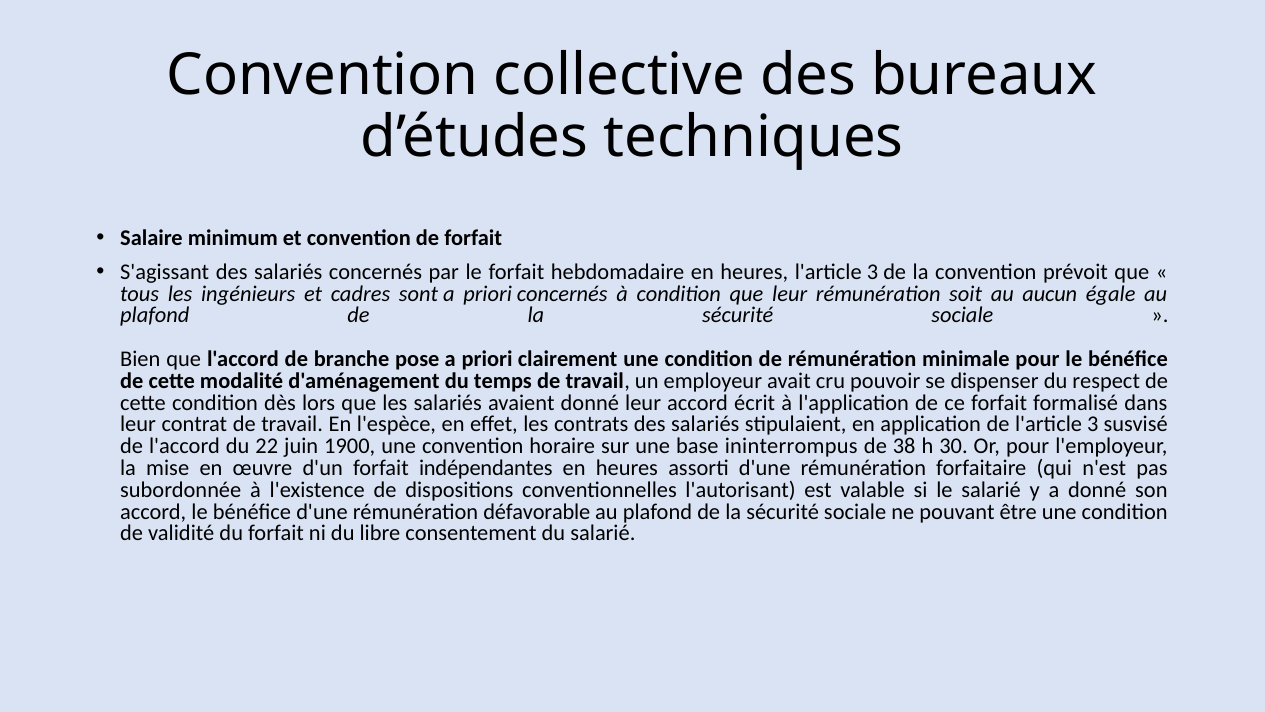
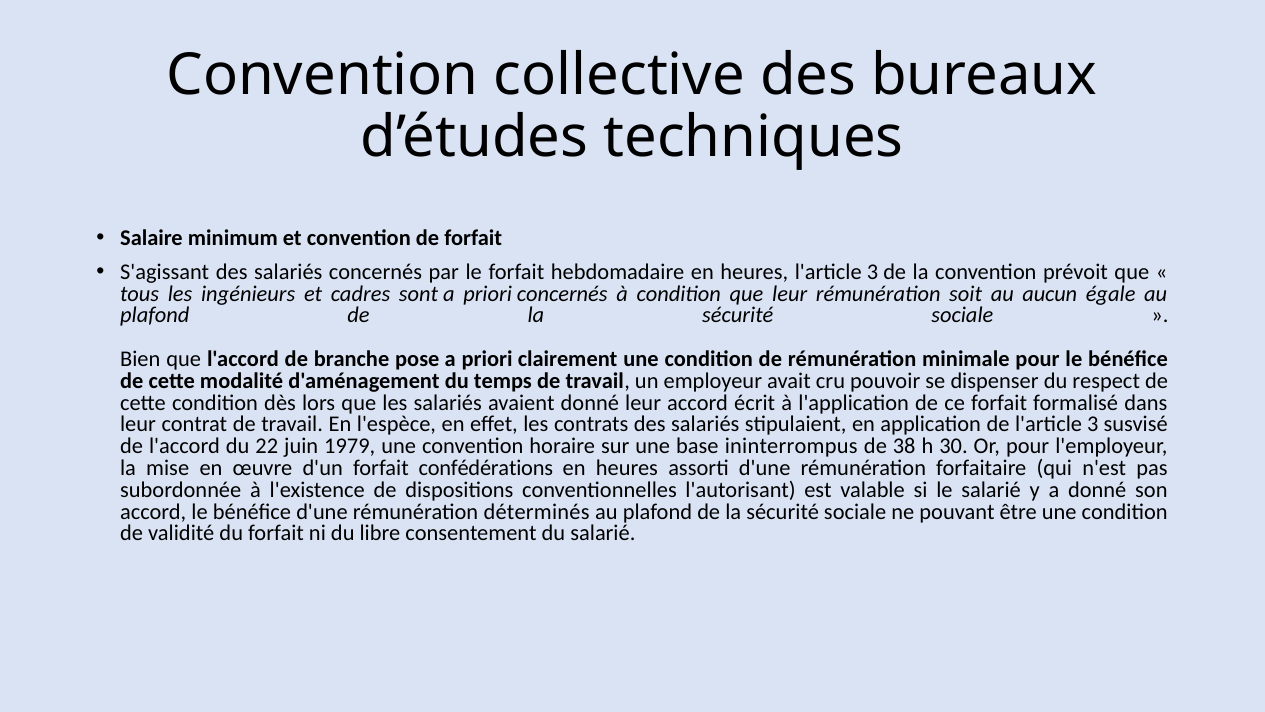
1900: 1900 -> 1979 (350, 446)
indépendantes: indépendantes -> confédérations (486, 468)
défavorable: défavorable -> déterminés (537, 511)
